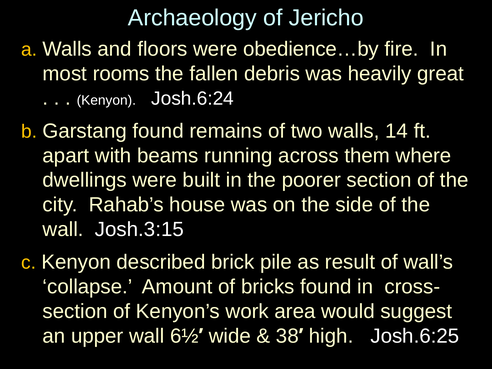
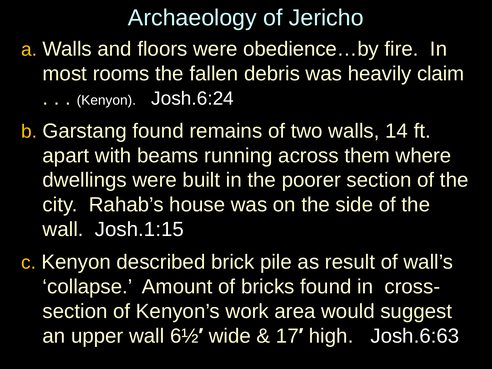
great: great -> claim (441, 74)
Josh.3:15: Josh.3:15 -> Josh.1:15 (139, 229)
38: 38 -> 17 (287, 336)
Josh.6:25: Josh.6:25 -> Josh.6:63 (415, 336)
